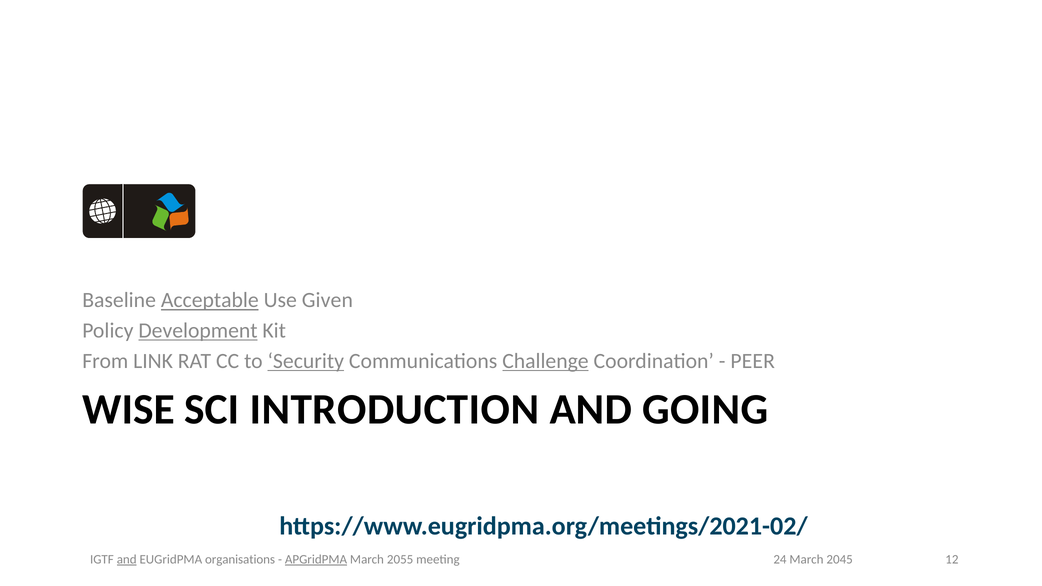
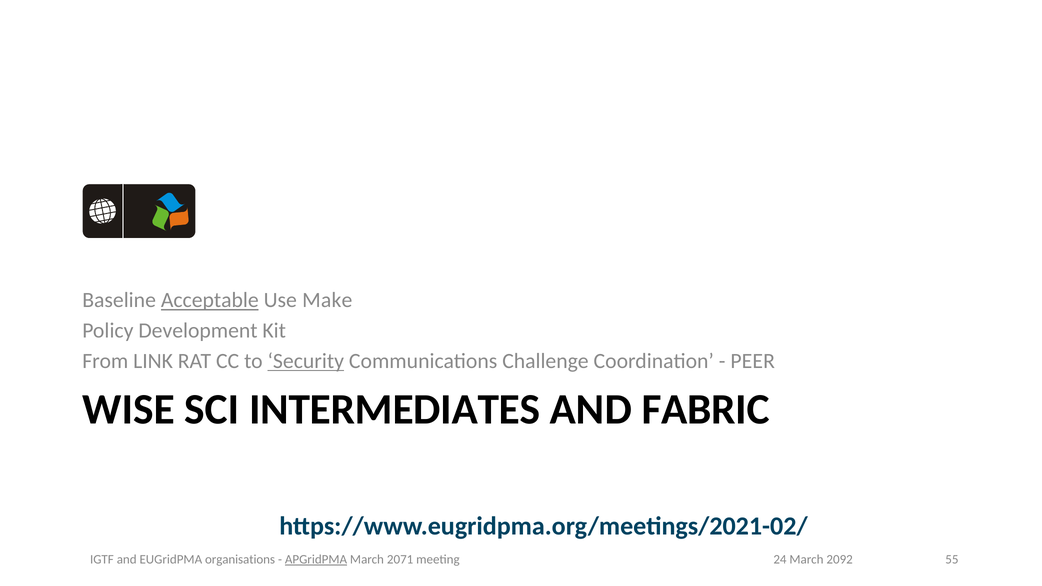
Given: Given -> Make (327, 300)
Development underline: present -> none (198, 331)
Challenge underline: present -> none (545, 361)
INTRODUCTION: INTRODUCTION -> INTERMEDIATES (395, 410)
GOING: GOING -> FABRIC (706, 410)
and underline: present -> none (127, 560)
2055: 2055 -> 2071 (400, 560)
12: 12 -> 55 (952, 560)
2045: 2045 -> 2092 (840, 560)
